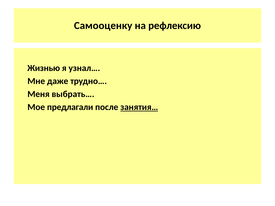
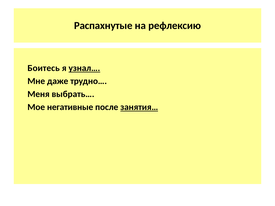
Самооценку: Самооценку -> Распахнутые (103, 26)
Жизнью: Жизнью -> Боитесь (44, 68)
узнал… underline: none -> present (84, 68)
предлагали: предлагали -> негативные (70, 107)
